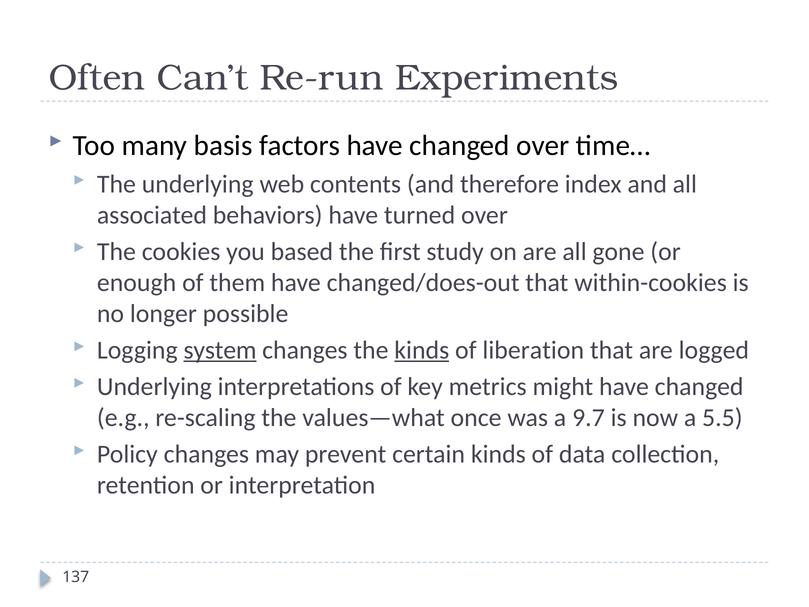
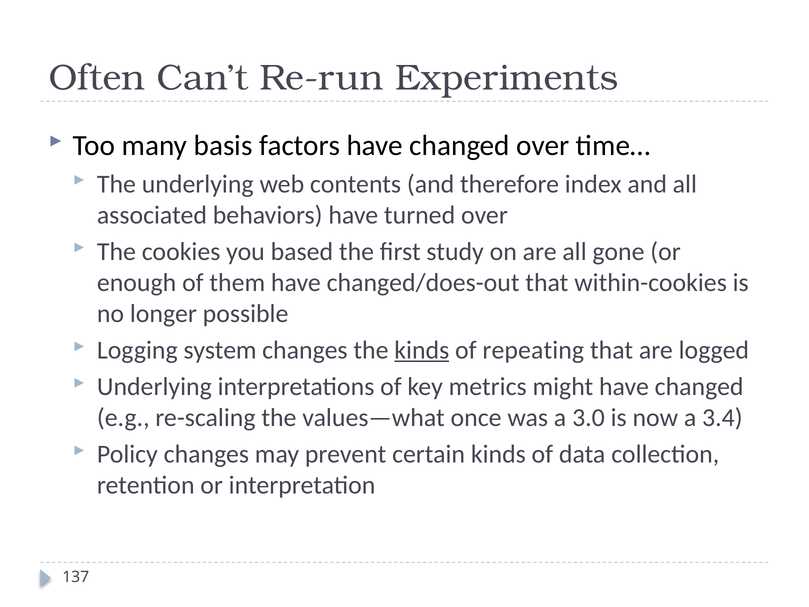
system underline: present -> none (220, 350)
liberation: liberation -> repeating (533, 350)
9.7: 9.7 -> 3.0 (588, 418)
5.5: 5.5 -> 3.4 (722, 418)
